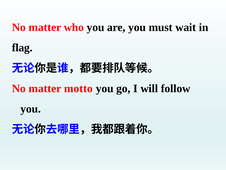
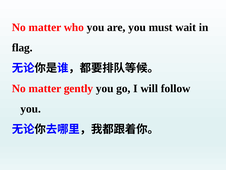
motto: motto -> gently (78, 88)
